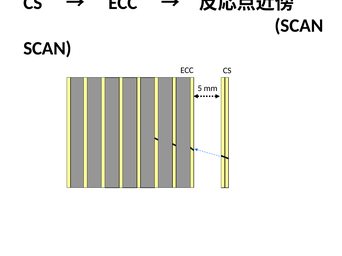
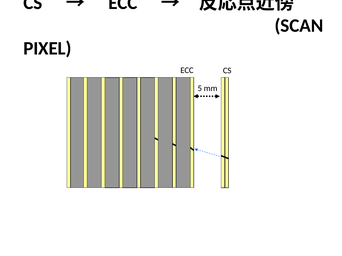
SCAN: SCAN -> PIXEL (47, 48)
